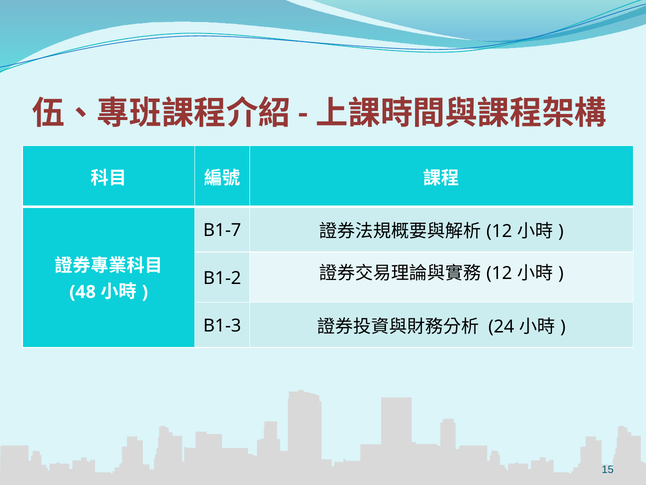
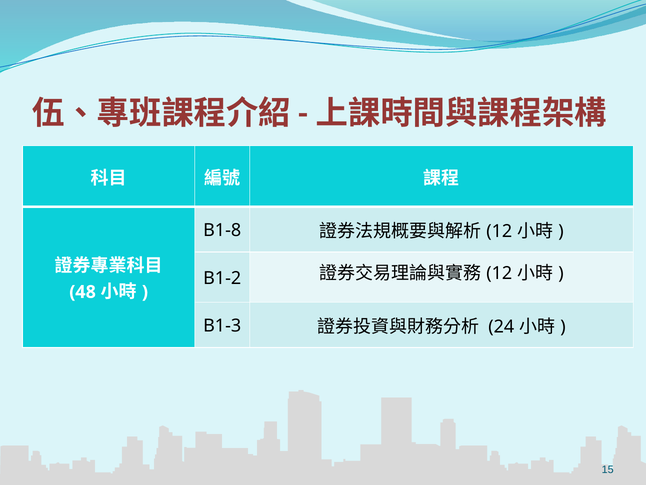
B1-7: B1-7 -> B1-8 (222, 230)
